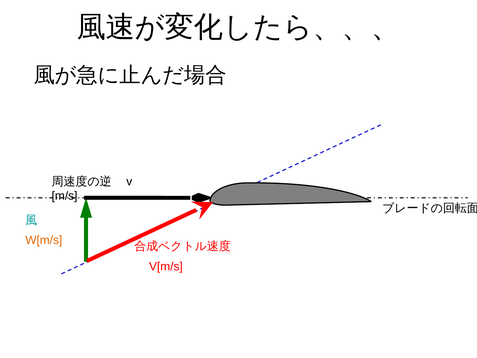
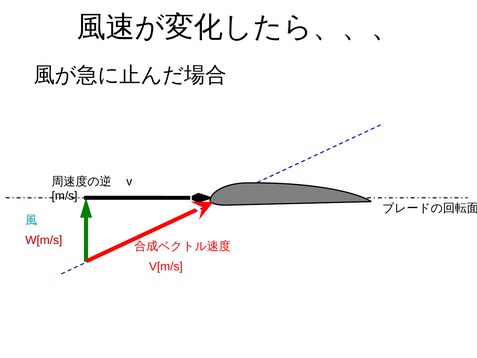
W[m/s colour: orange -> red (44, 240)
